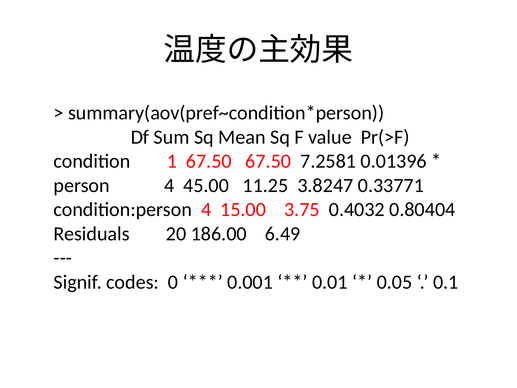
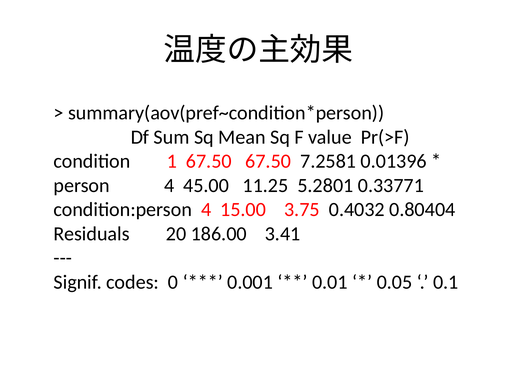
3.8247: 3.8247 -> 5.2801 (325, 185)
6.49: 6.49 -> 3.41 (283, 234)
